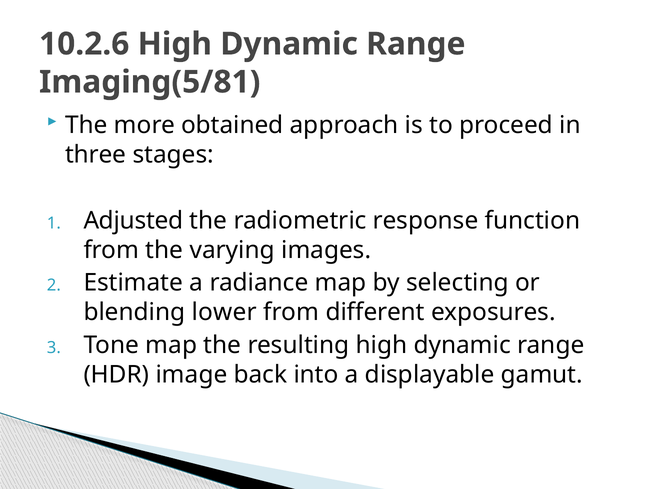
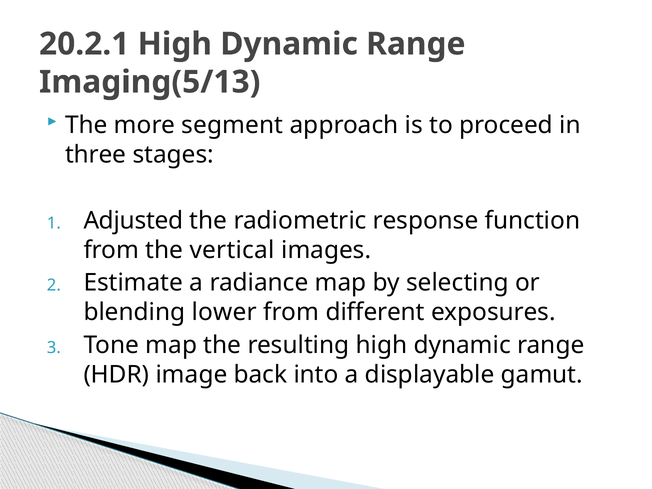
10.2.6: 10.2.6 -> 20.2.1 (84, 44)
Imaging(5/81: Imaging(5/81 -> Imaging(5/13 (150, 82)
obtained: obtained -> segment (232, 125)
varying: varying -> vertical (232, 250)
